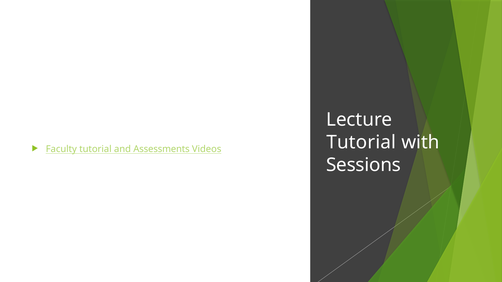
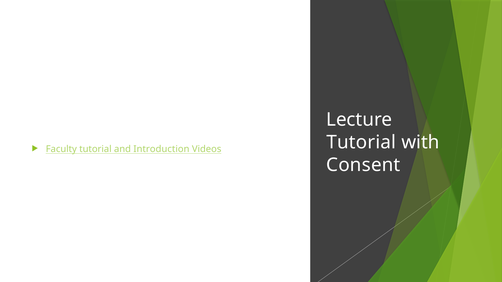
Assessments: Assessments -> Introduction (161, 149)
Sessions: Sessions -> Consent (363, 165)
